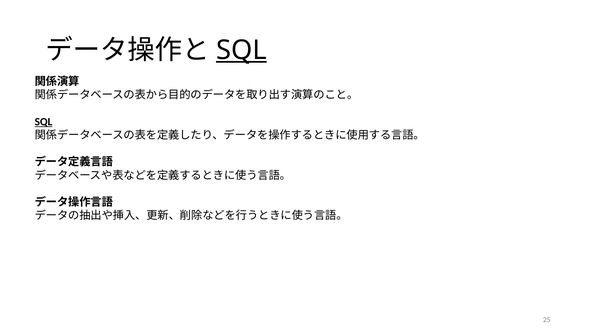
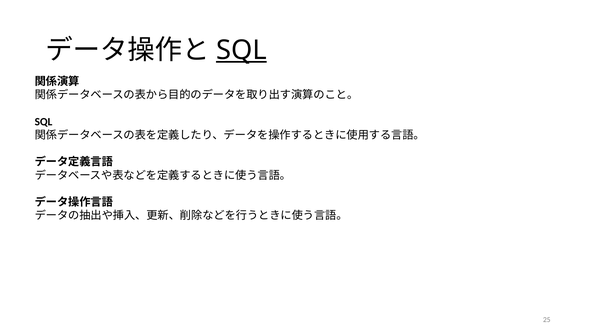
SQL underline: present -> none (44, 122)
